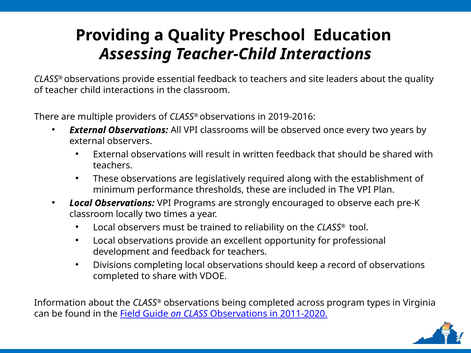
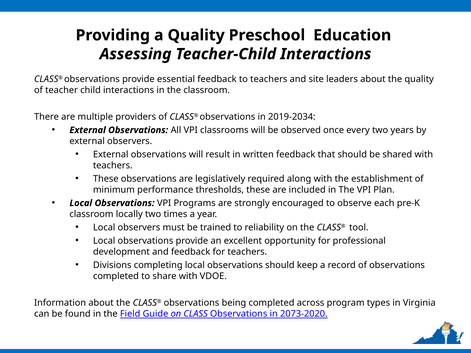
2019-2016: 2019-2016 -> 2019-2034 (292, 117)
2011-2020: 2011-2020 -> 2073-2020 (304, 314)
